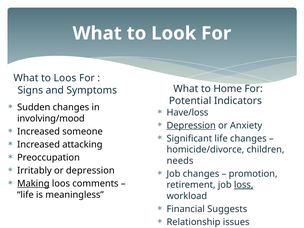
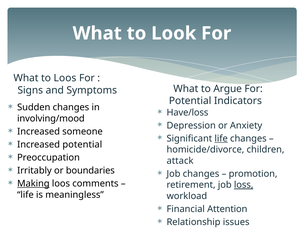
Home: Home -> Argue (228, 89)
Depression underline: present -> none (191, 125)
life underline: none -> present (221, 138)
Increased attacking: attacking -> potential (82, 145)
needs: needs -> attack (180, 161)
or depression: depression -> boundaries (90, 171)
Suggests: Suggests -> Attention (227, 209)
